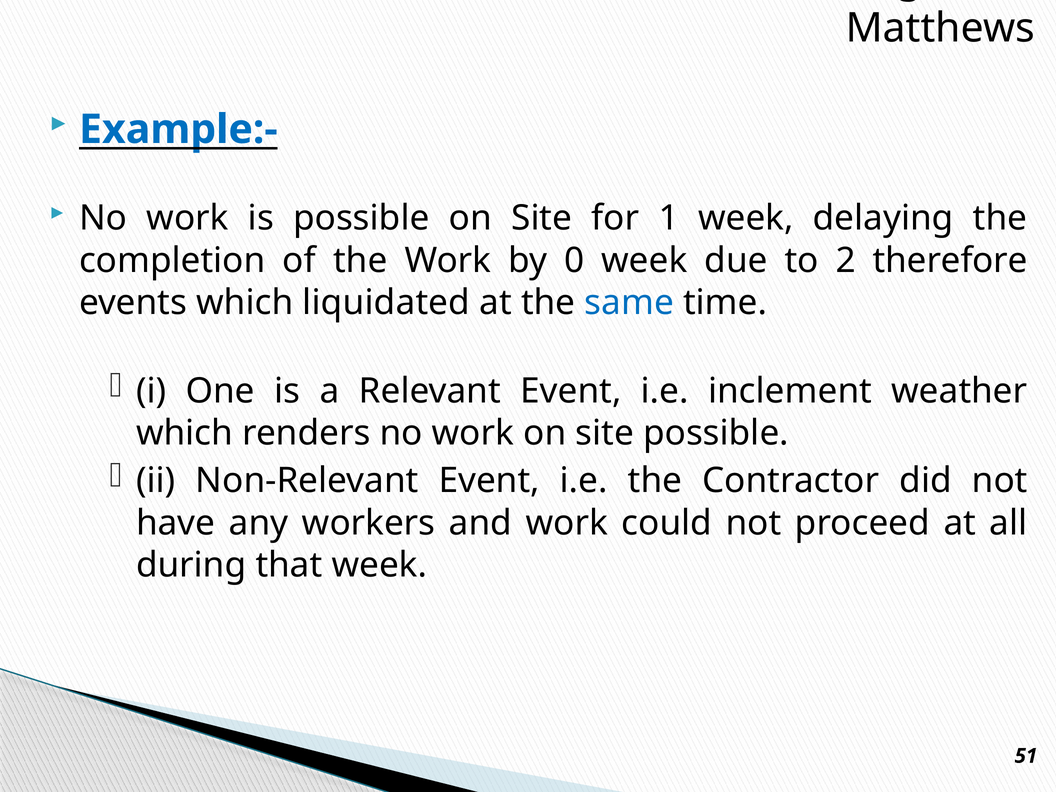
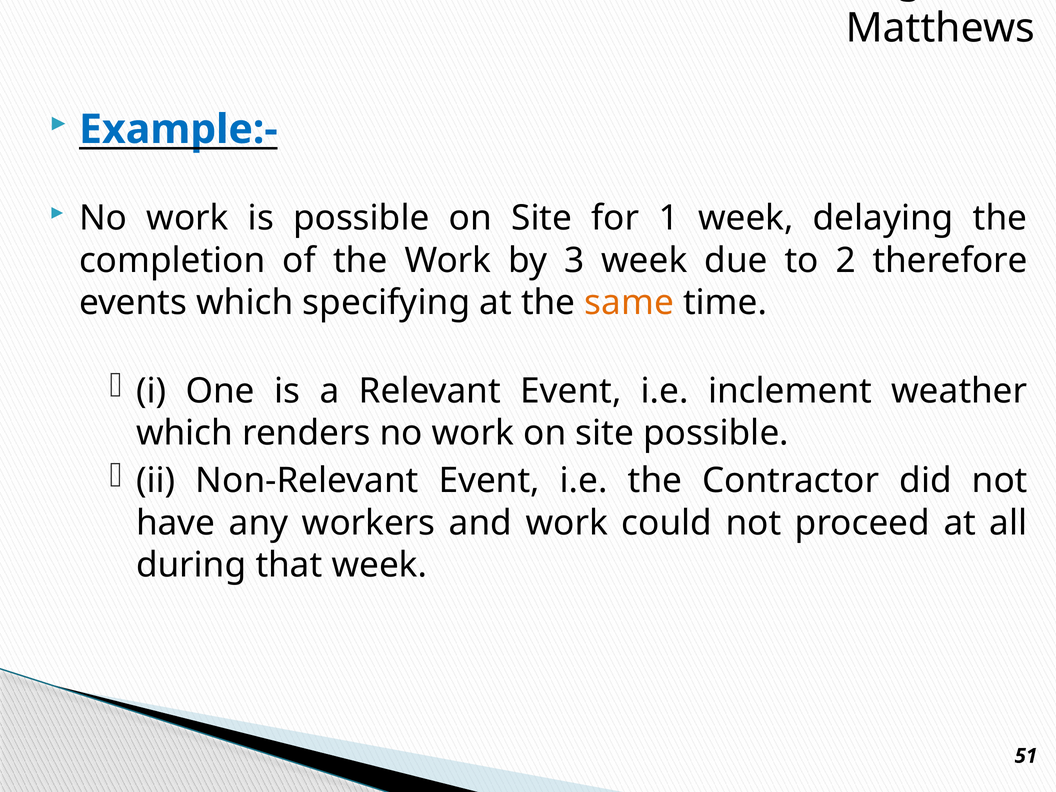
0: 0 -> 3 (574, 260)
liquidated: liquidated -> specifying (386, 303)
same colour: blue -> orange (629, 303)
